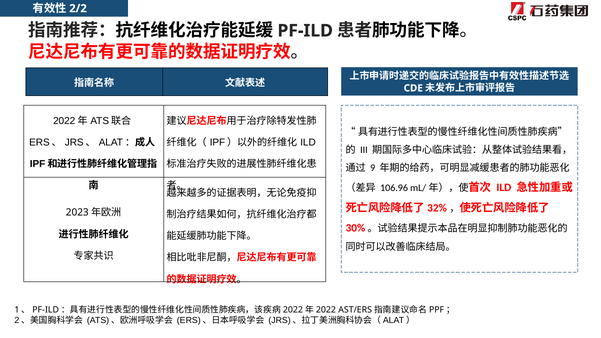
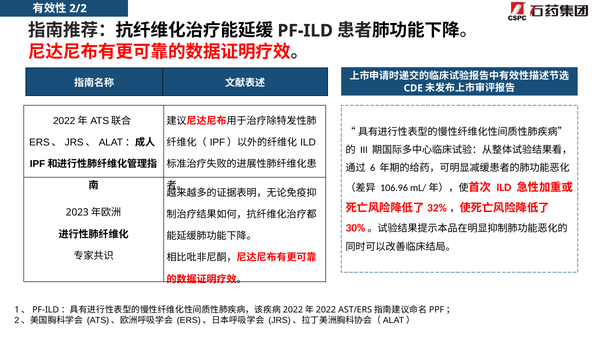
9: 9 -> 6 (373, 168)
